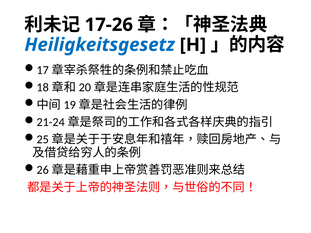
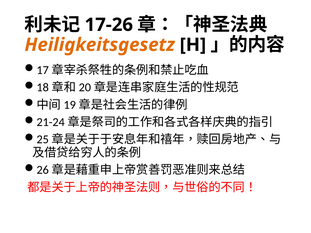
Heiligkeitsgesetz colour: blue -> orange (100, 45)
